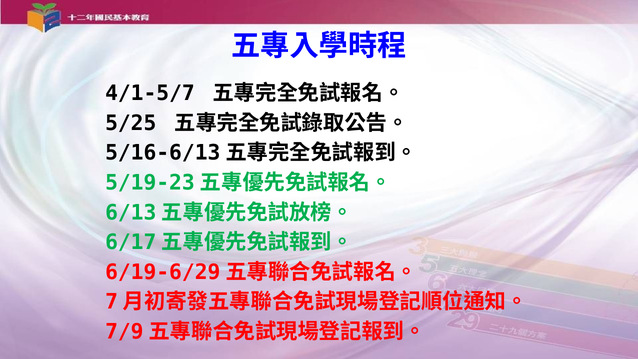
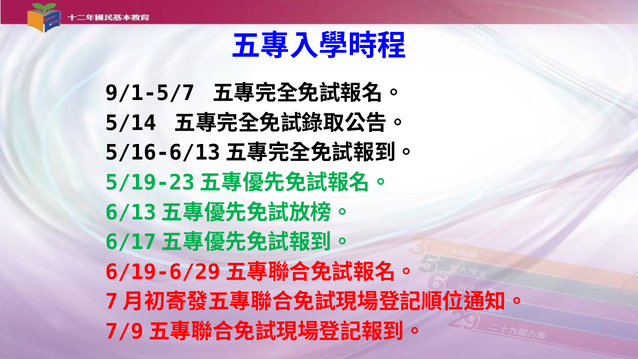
4/1-5/7: 4/1-5/7 -> 9/1-5/7 (150, 93)
5/25: 5/25 -> 5/14 (131, 123)
